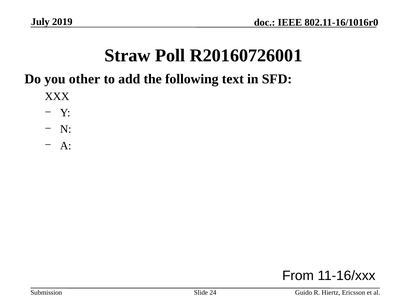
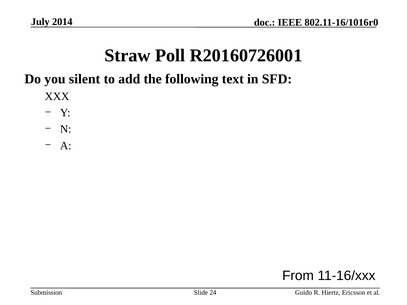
2019: 2019 -> 2014 (62, 22)
other: other -> silent (85, 79)
